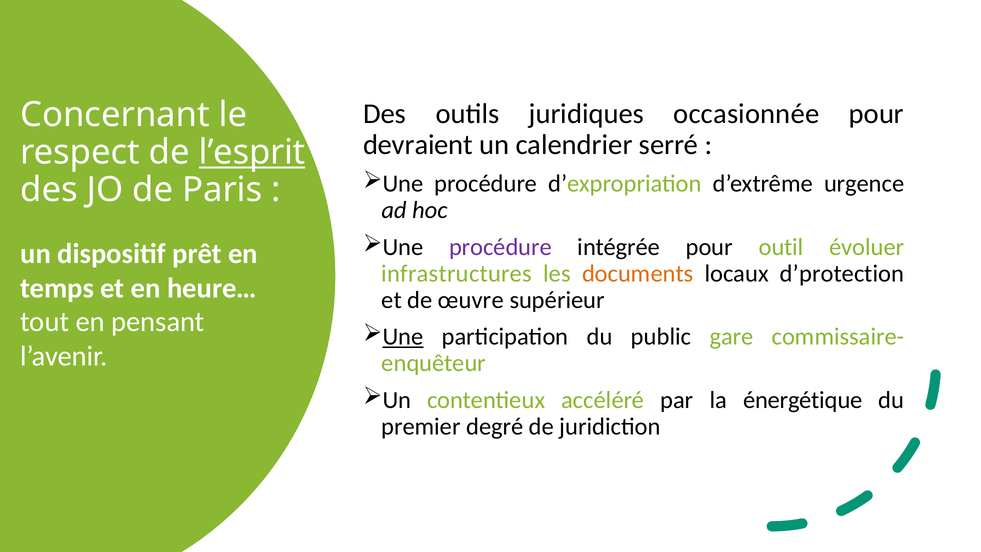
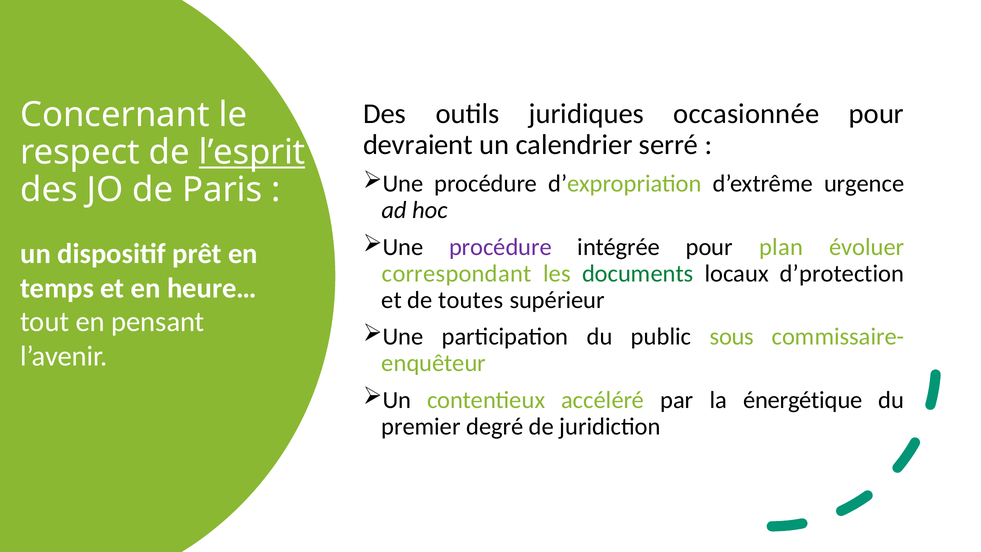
outil: outil -> plan (781, 247)
infrastructures: infrastructures -> correspondant (457, 273)
documents colour: orange -> green (638, 273)
œuvre: œuvre -> toutes (471, 300)
Une underline: present -> none (403, 337)
gare: gare -> sous (732, 337)
